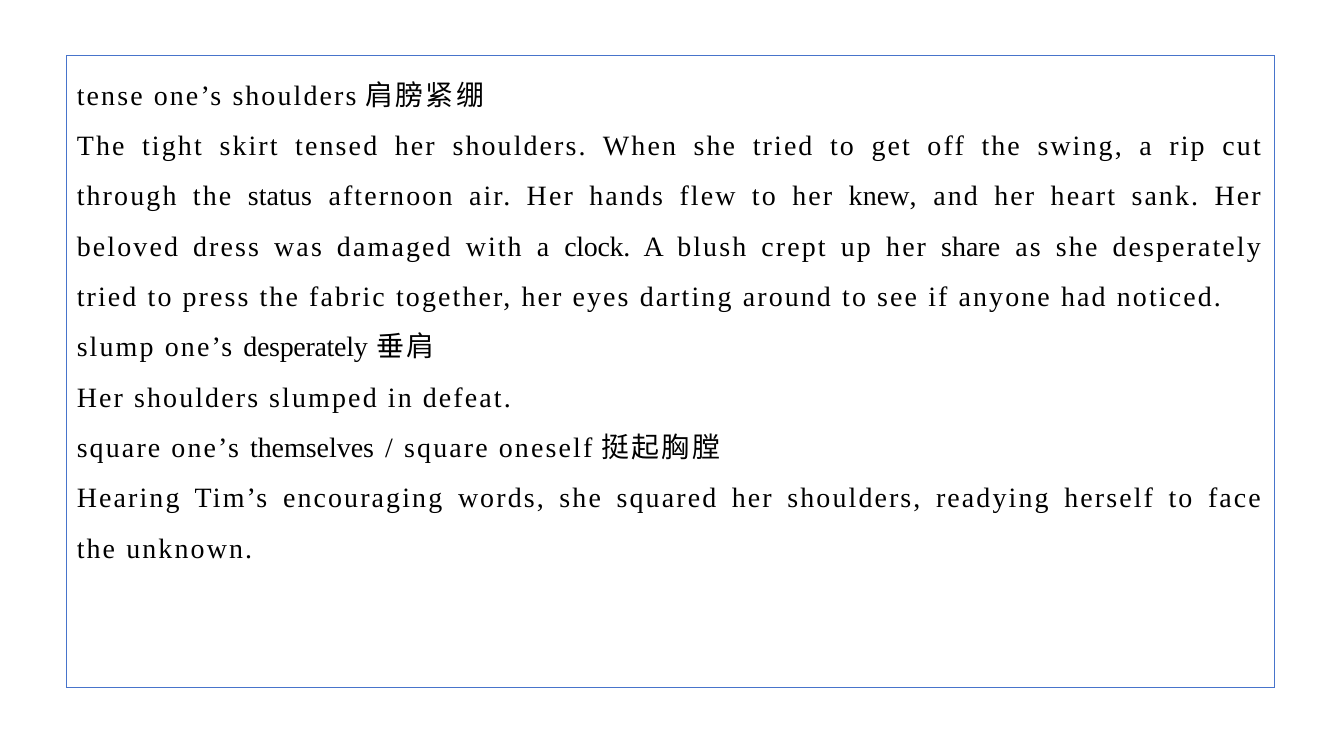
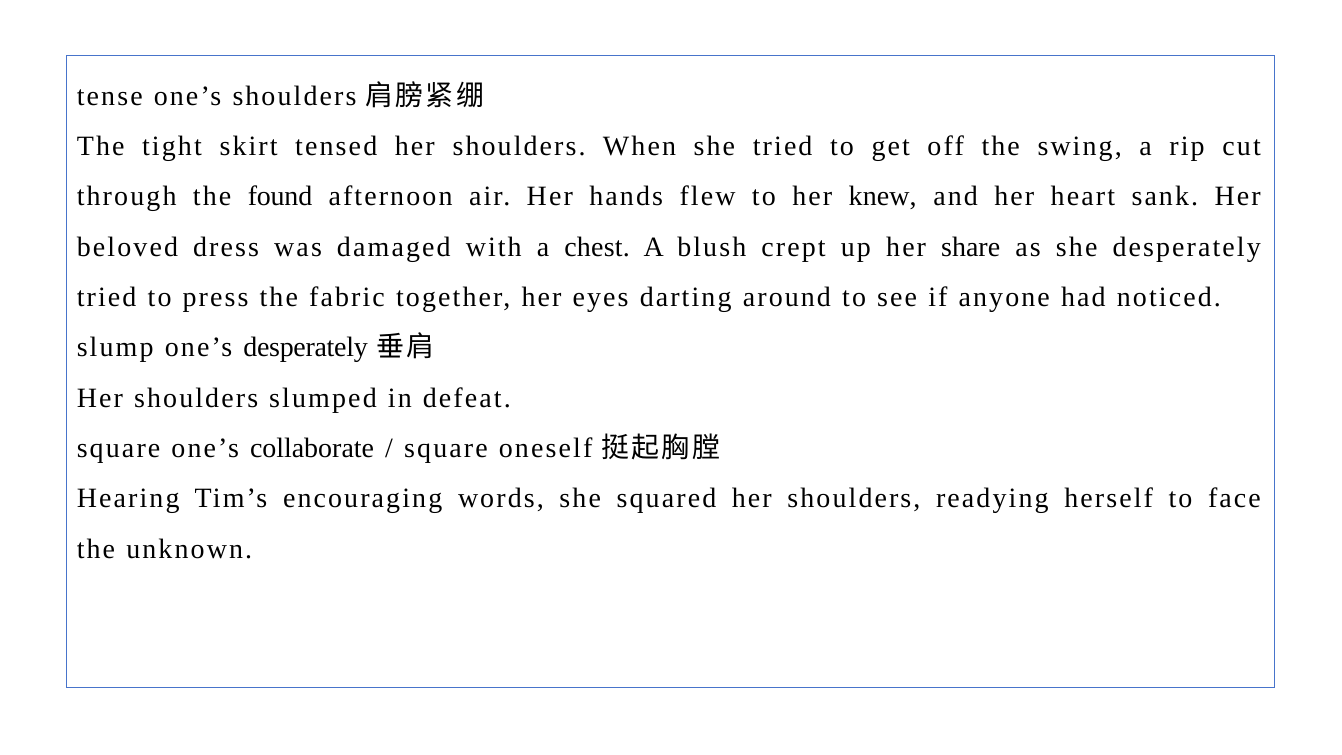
status: status -> found (280, 197)
clock: clock -> chest (597, 247)
themselves: themselves -> collaborate (312, 448)
